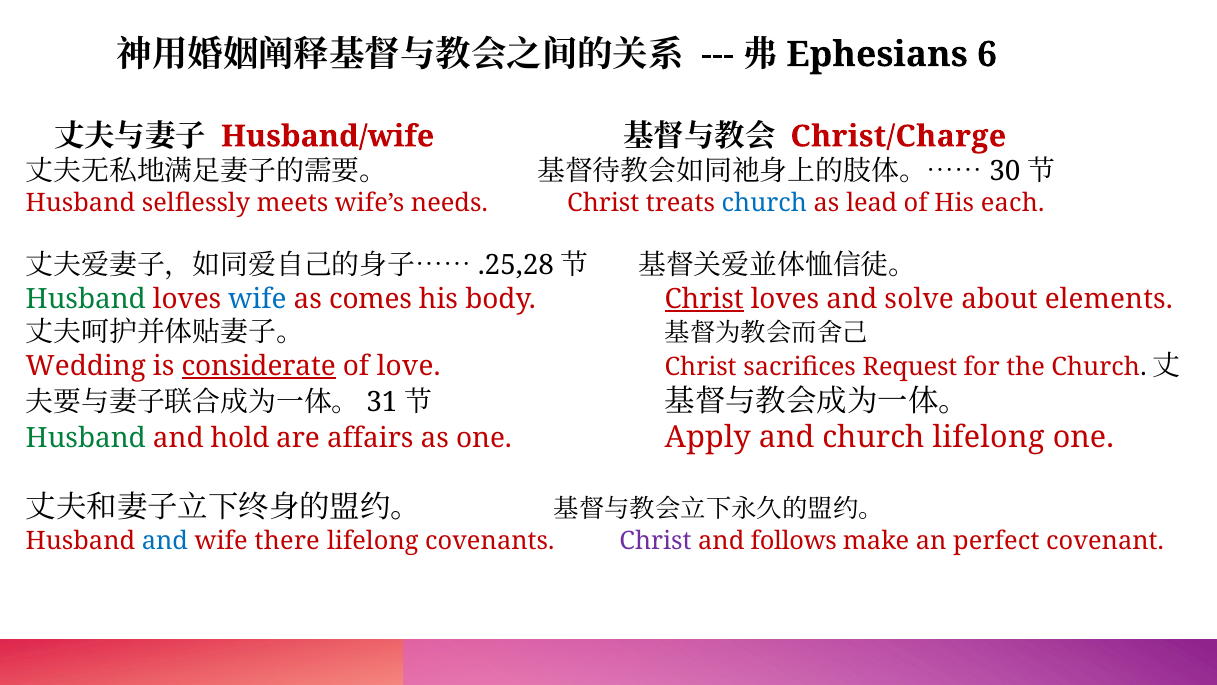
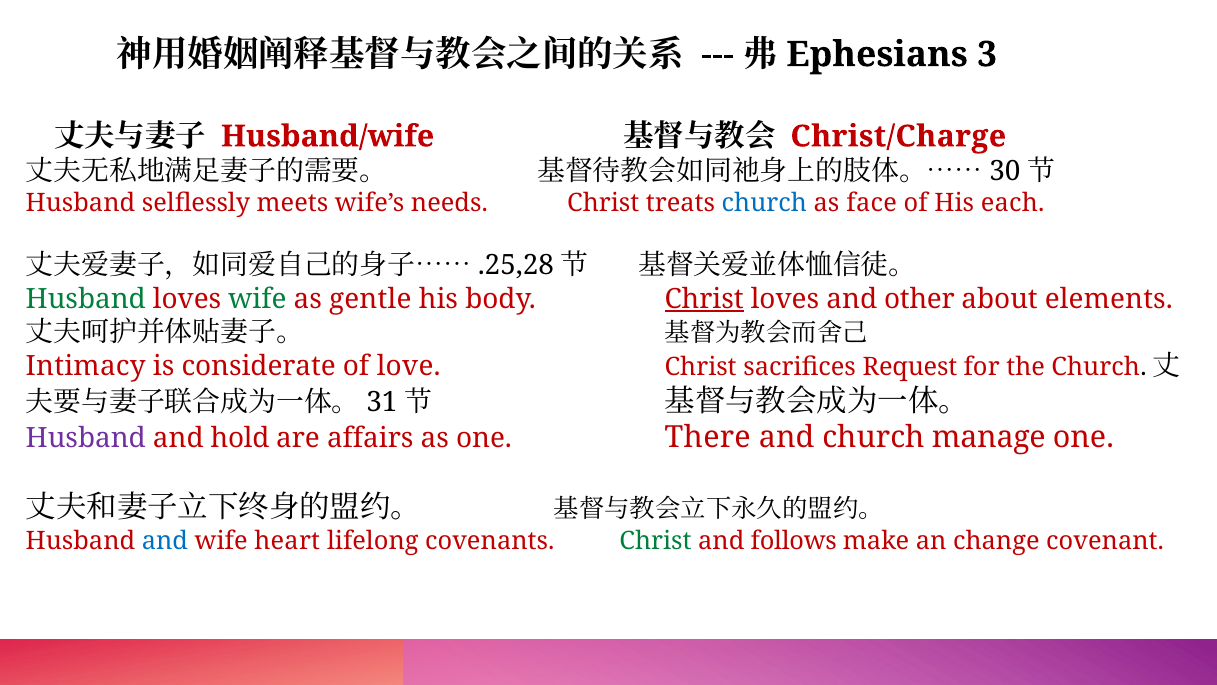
6: 6 -> 3 (987, 54)
lead: lead -> face (872, 203)
wife colour: blue -> green (257, 299)
comes: comes -> gentle (370, 299)
solve: solve -> other (919, 299)
Wedding: Wedding -> Intimacy (86, 366)
considerate underline: present -> none (259, 366)
Husband colour: green -> purple (86, 438)
Apply: Apply -> There (708, 437)
church lifelong: lifelong -> manage (989, 437)
there: there -> heart (287, 541)
Christ colour: purple -> green (656, 541)
perfect: perfect -> change (996, 541)
